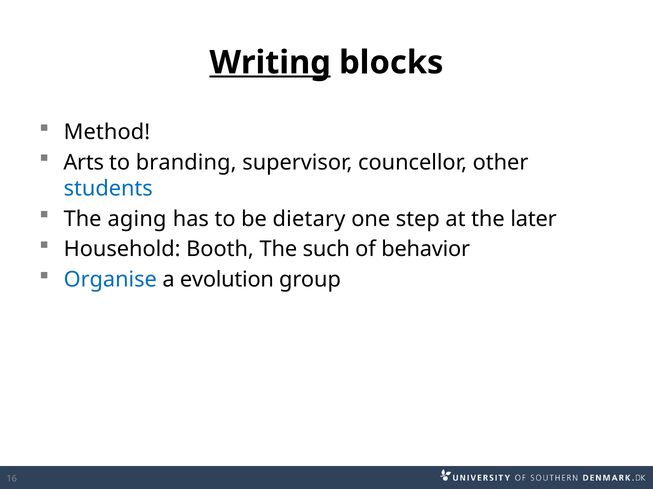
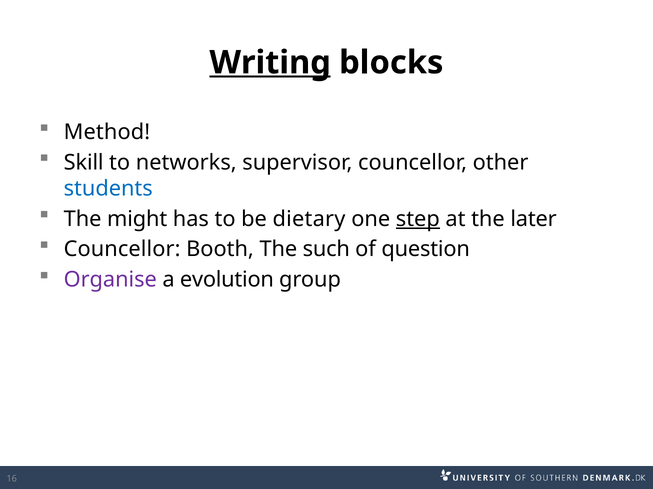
Arts: Arts -> Skill (84, 163)
branding: branding -> networks (186, 163)
aging: aging -> might (137, 219)
step underline: none -> present (418, 219)
Household: Household -> Councellor (122, 250)
behavior: behavior -> question (426, 250)
Organise colour: blue -> purple (110, 280)
